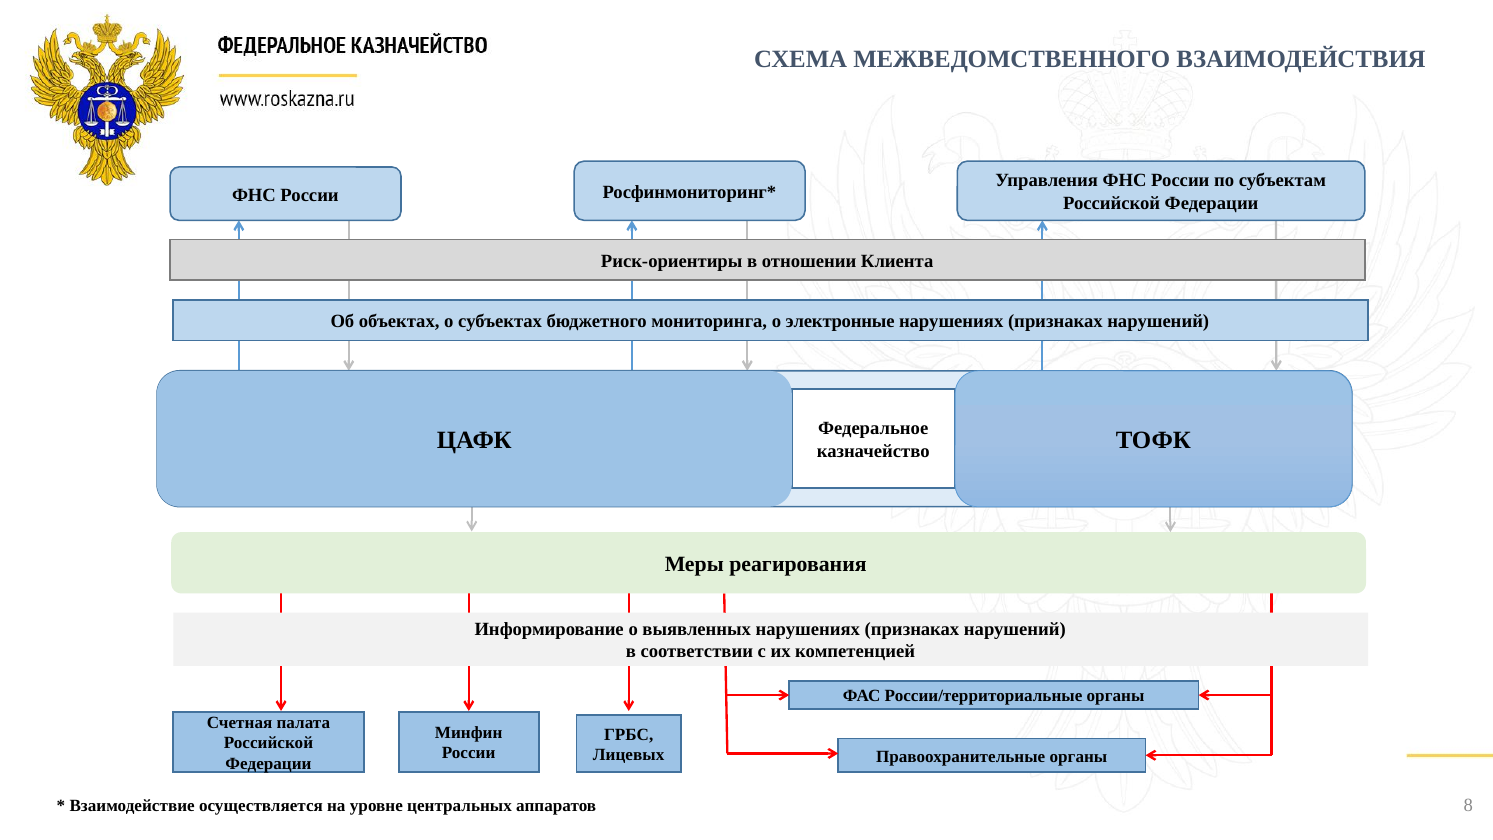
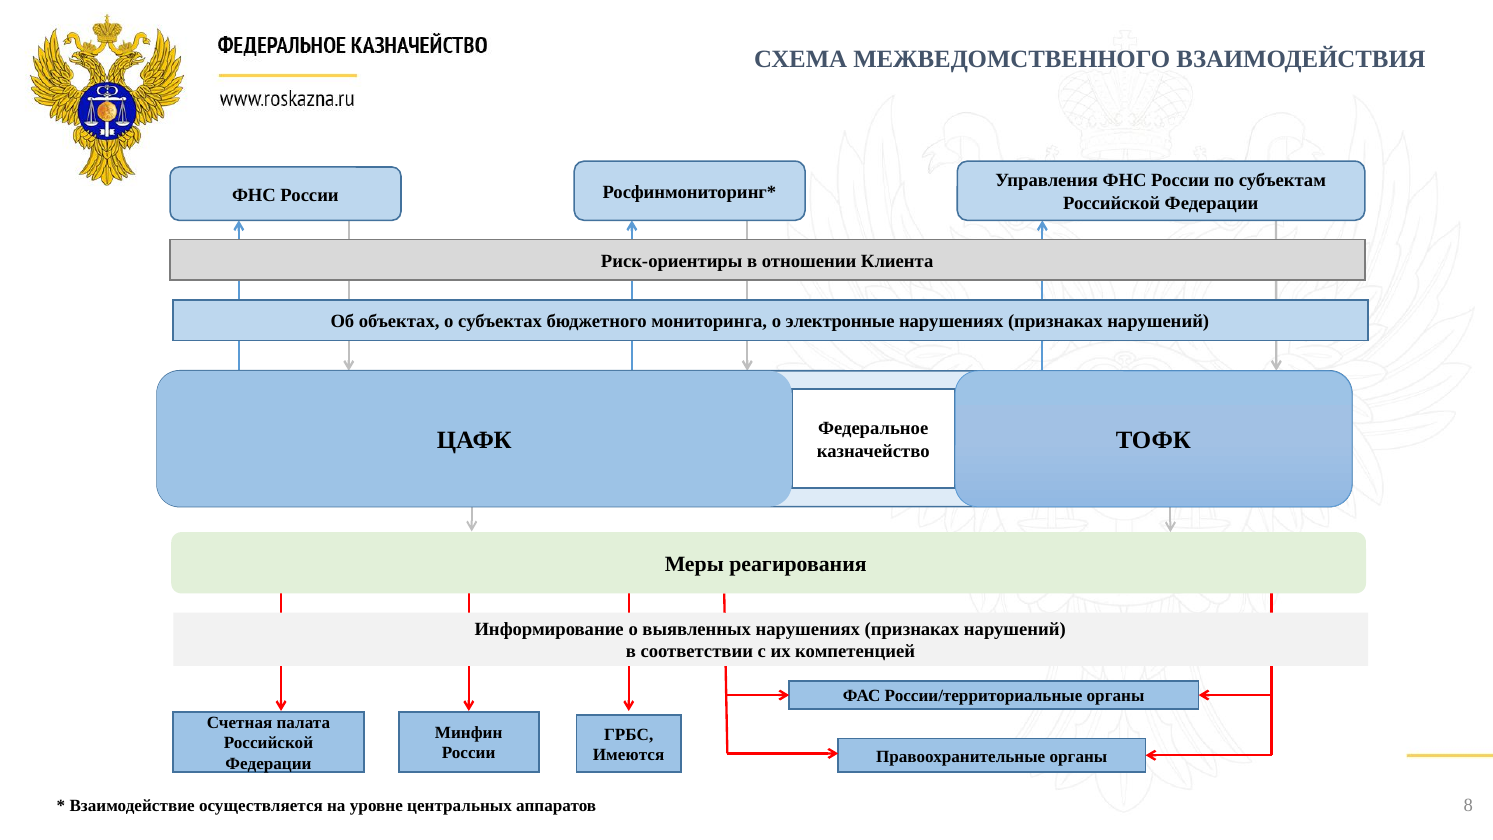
Лицевых: Лицевых -> Имеются (629, 755)
